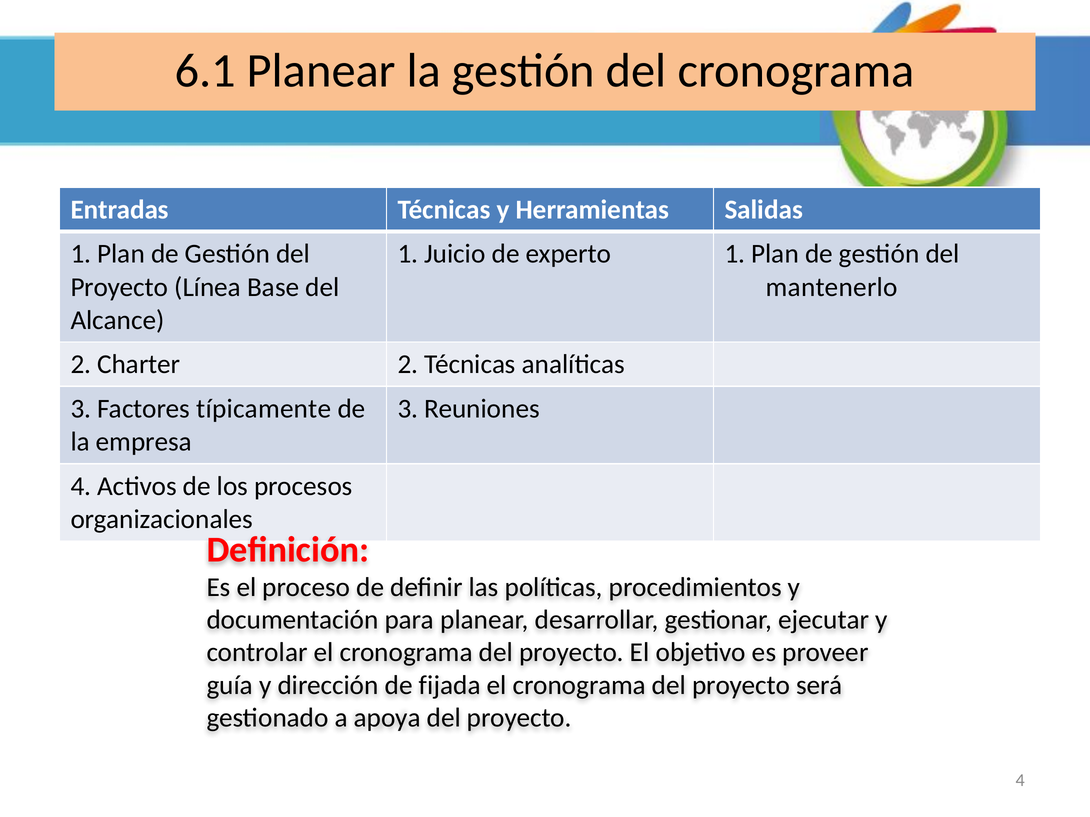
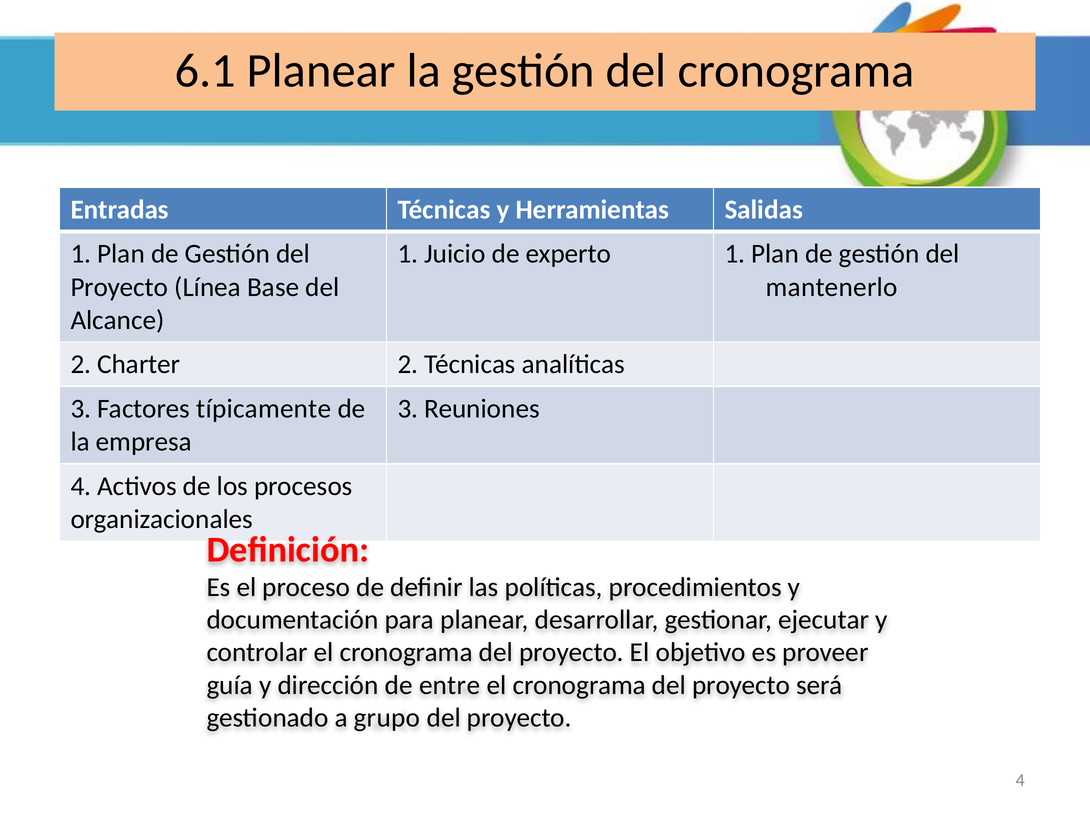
fijada: fijada -> entre (450, 686)
apoya: apoya -> grupo (387, 718)
